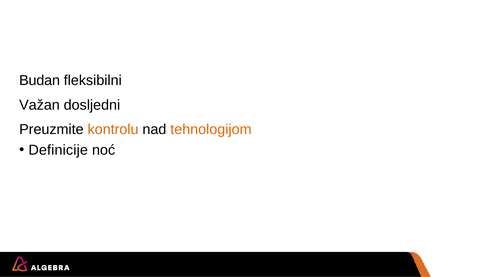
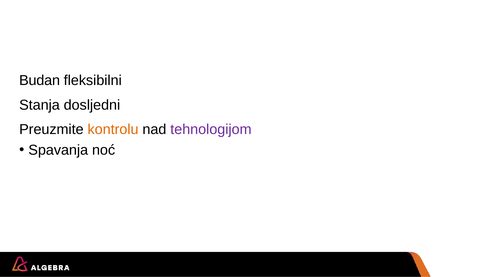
Važan: Važan -> Stanja (39, 105)
tehnologijom colour: orange -> purple (211, 129)
Definicije: Definicije -> Spavanja (58, 150)
